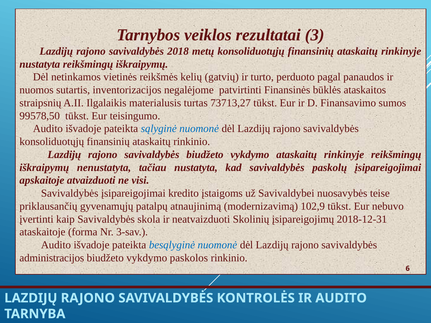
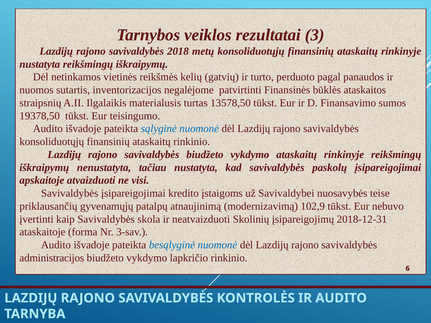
73713,27: 73713,27 -> 13578,50 (231, 103)
99578,50: 99578,50 -> 19378,50 (40, 116)
paskolos: paskolos -> lapkričio (189, 258)
